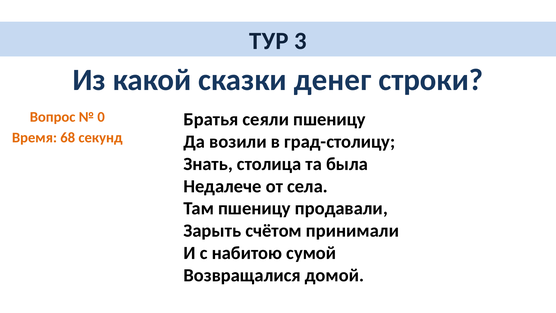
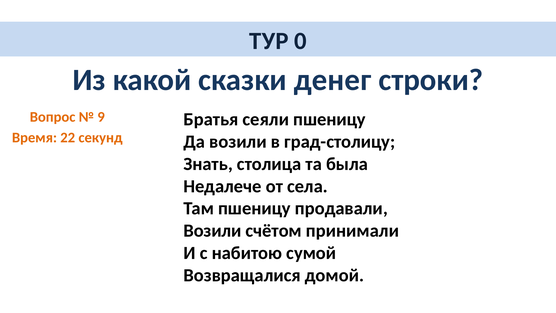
3: 3 -> 0 (300, 41)
0: 0 -> 9 (101, 117)
68: 68 -> 22 (68, 138)
Зарыть: Зарыть -> Возили (212, 231)
